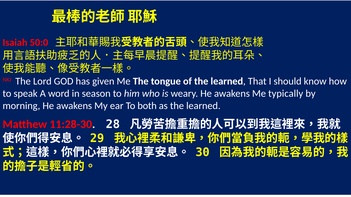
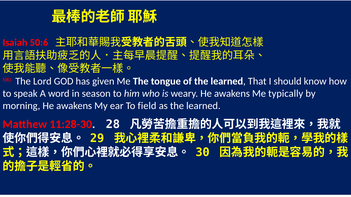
50:0: 50:0 -> 50:6 (39, 43)
both: both -> field (147, 106)
